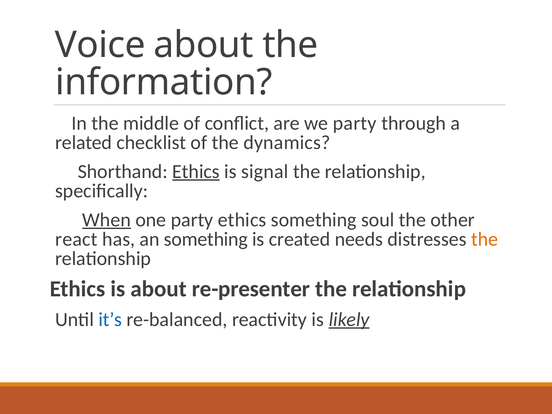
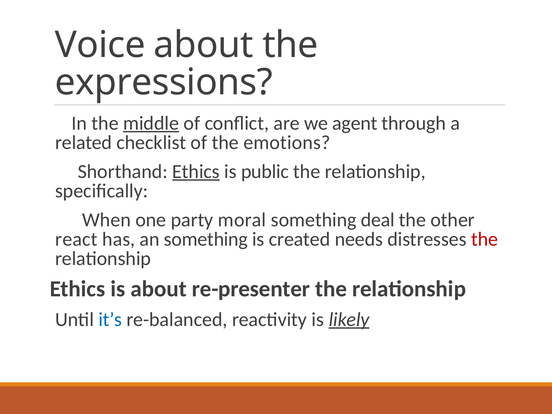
information: information -> expressions (164, 82)
middle underline: none -> present (151, 123)
we party: party -> agent (355, 123)
dynamics: dynamics -> emotions (287, 142)
signal: signal -> public (265, 171)
When underline: present -> none (107, 220)
party ethics: ethics -> moral (242, 220)
soul: soul -> deal (378, 220)
the colour: orange -> red (485, 239)
